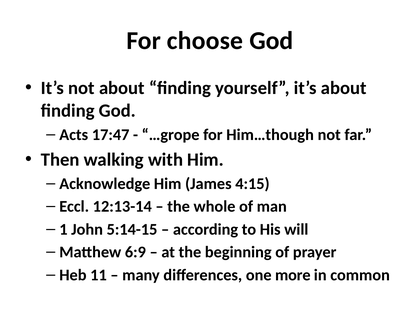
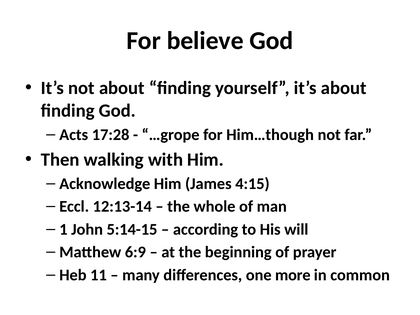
choose: choose -> believe (205, 41)
17:47: 17:47 -> 17:28 (111, 135)
